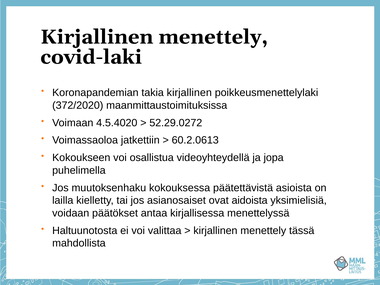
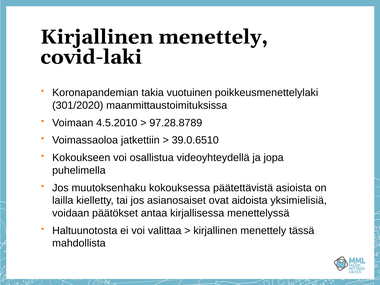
takia kirjallinen: kirjallinen -> vuotuinen (189, 93)
372/2020: 372/2020 -> 301/2020 (78, 105)
4.5.4020: 4.5.4020 -> 4.5.2010 (117, 123)
52.29.0272: 52.29.0272 -> 97.28.8789 (176, 123)
60.2.0613: 60.2.0613 -> 39.0.6510 (195, 140)
